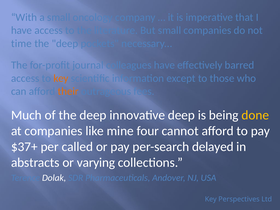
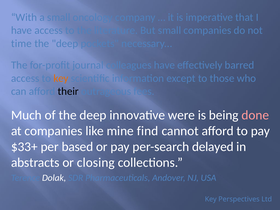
their colour: orange -> black (68, 91)
innovative deep: deep -> were (181, 115)
done colour: yellow -> pink (255, 115)
four: four -> find (148, 131)
$37+: $37+ -> $33+ (24, 147)
called: called -> based (77, 147)
varying: varying -> closing (96, 163)
